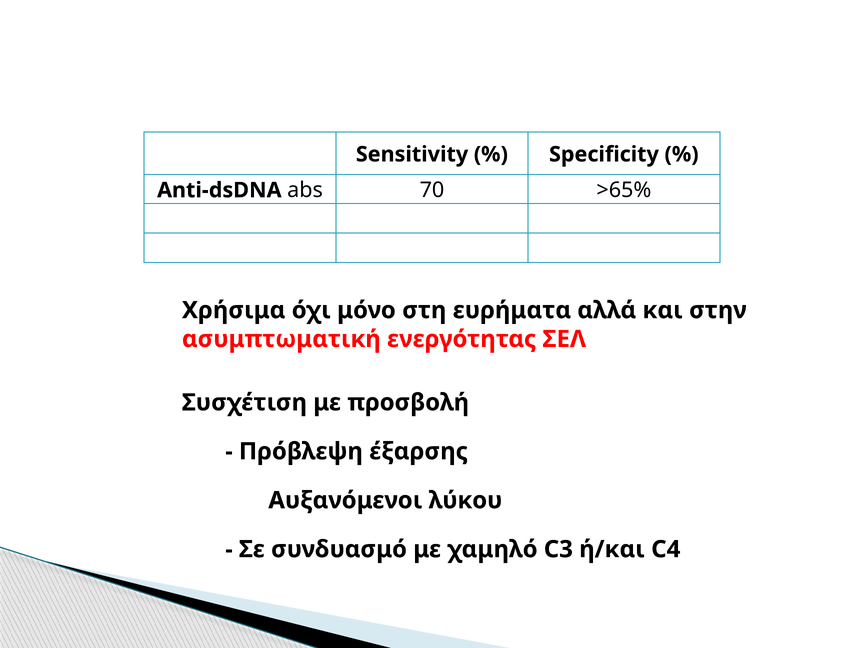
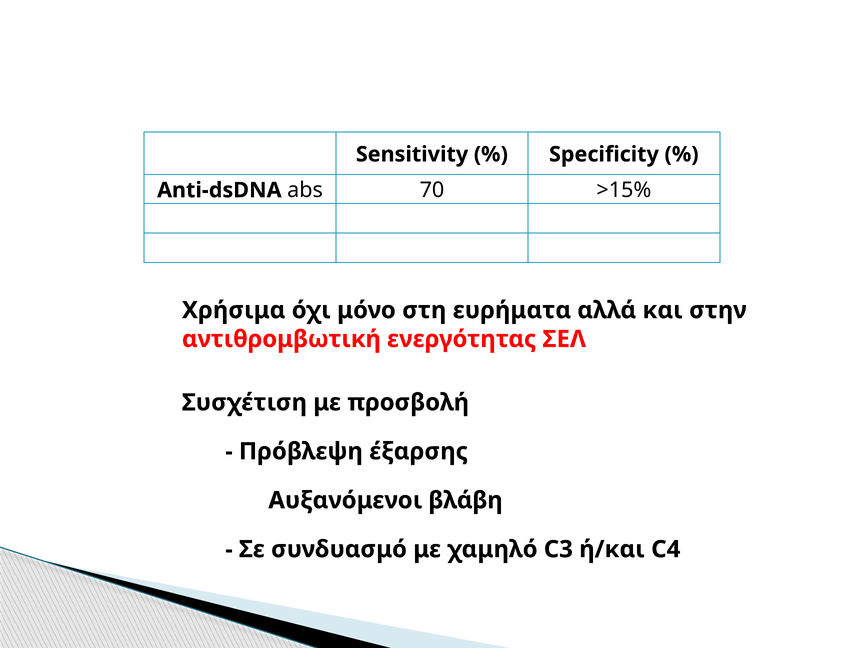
>65%: >65% -> >15% (624, 190)
ασυμπτωματική: ασυμπτωματική -> αντιθρομβωτική (281, 339)
λύκου: λύκου -> βλάβη (466, 500)
